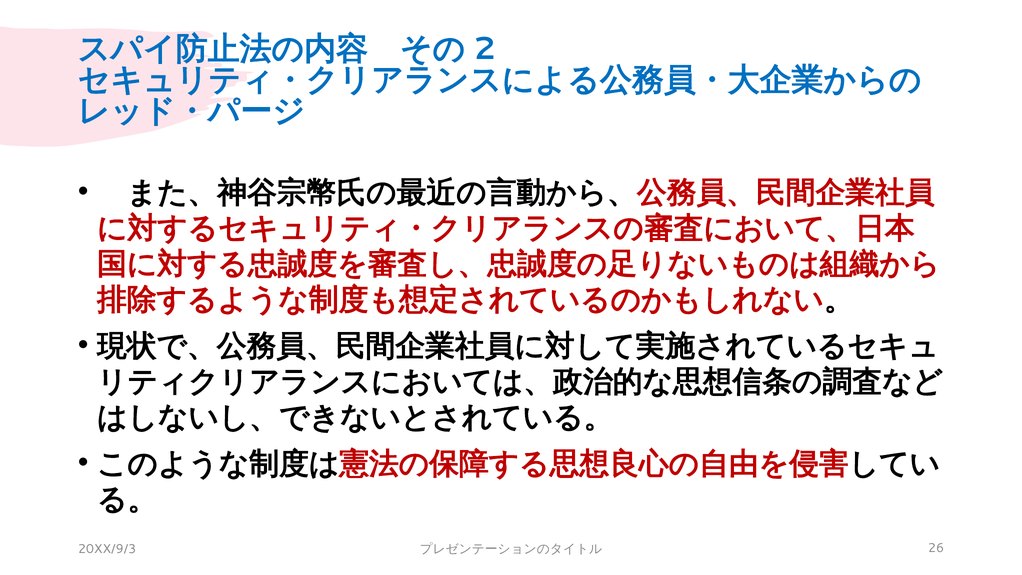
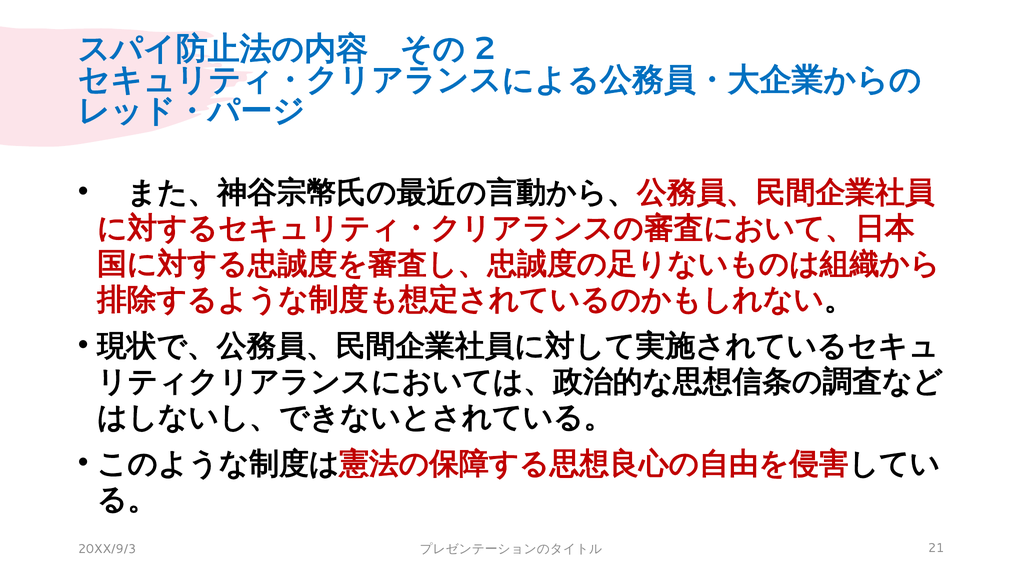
26: 26 -> 21 (936, 548)
